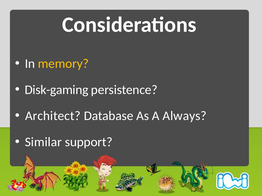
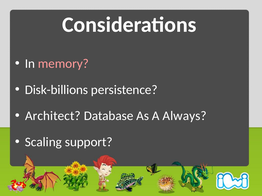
memory colour: yellow -> pink (63, 64)
Disk-gaming: Disk-gaming -> Disk-billions (56, 90)
Similar: Similar -> Scaling (43, 142)
